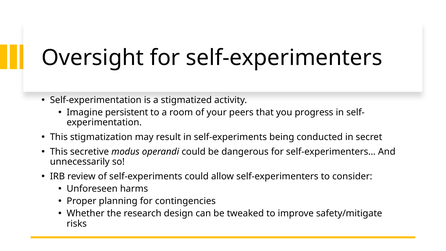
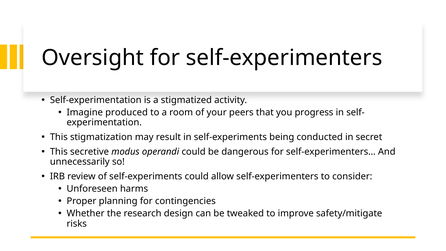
persistent: persistent -> produced (127, 112)
